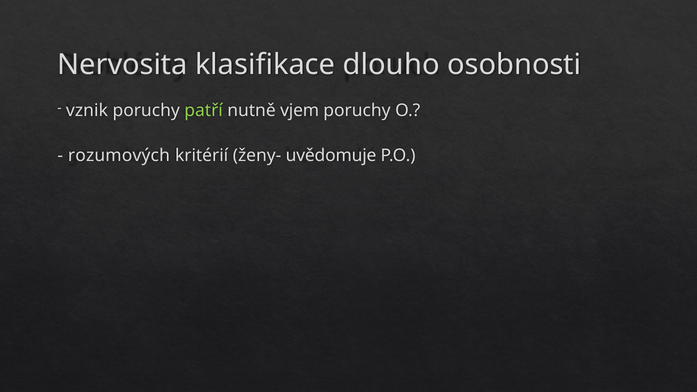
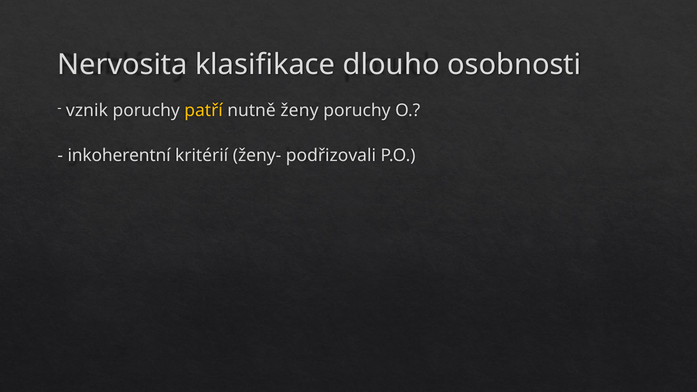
patří colour: light green -> yellow (204, 111)
vjem: vjem -> ženy (299, 111)
rozumových: rozumových -> inkoherentní (119, 156)
uvědomuje: uvědomuje -> podřizovali (331, 156)
